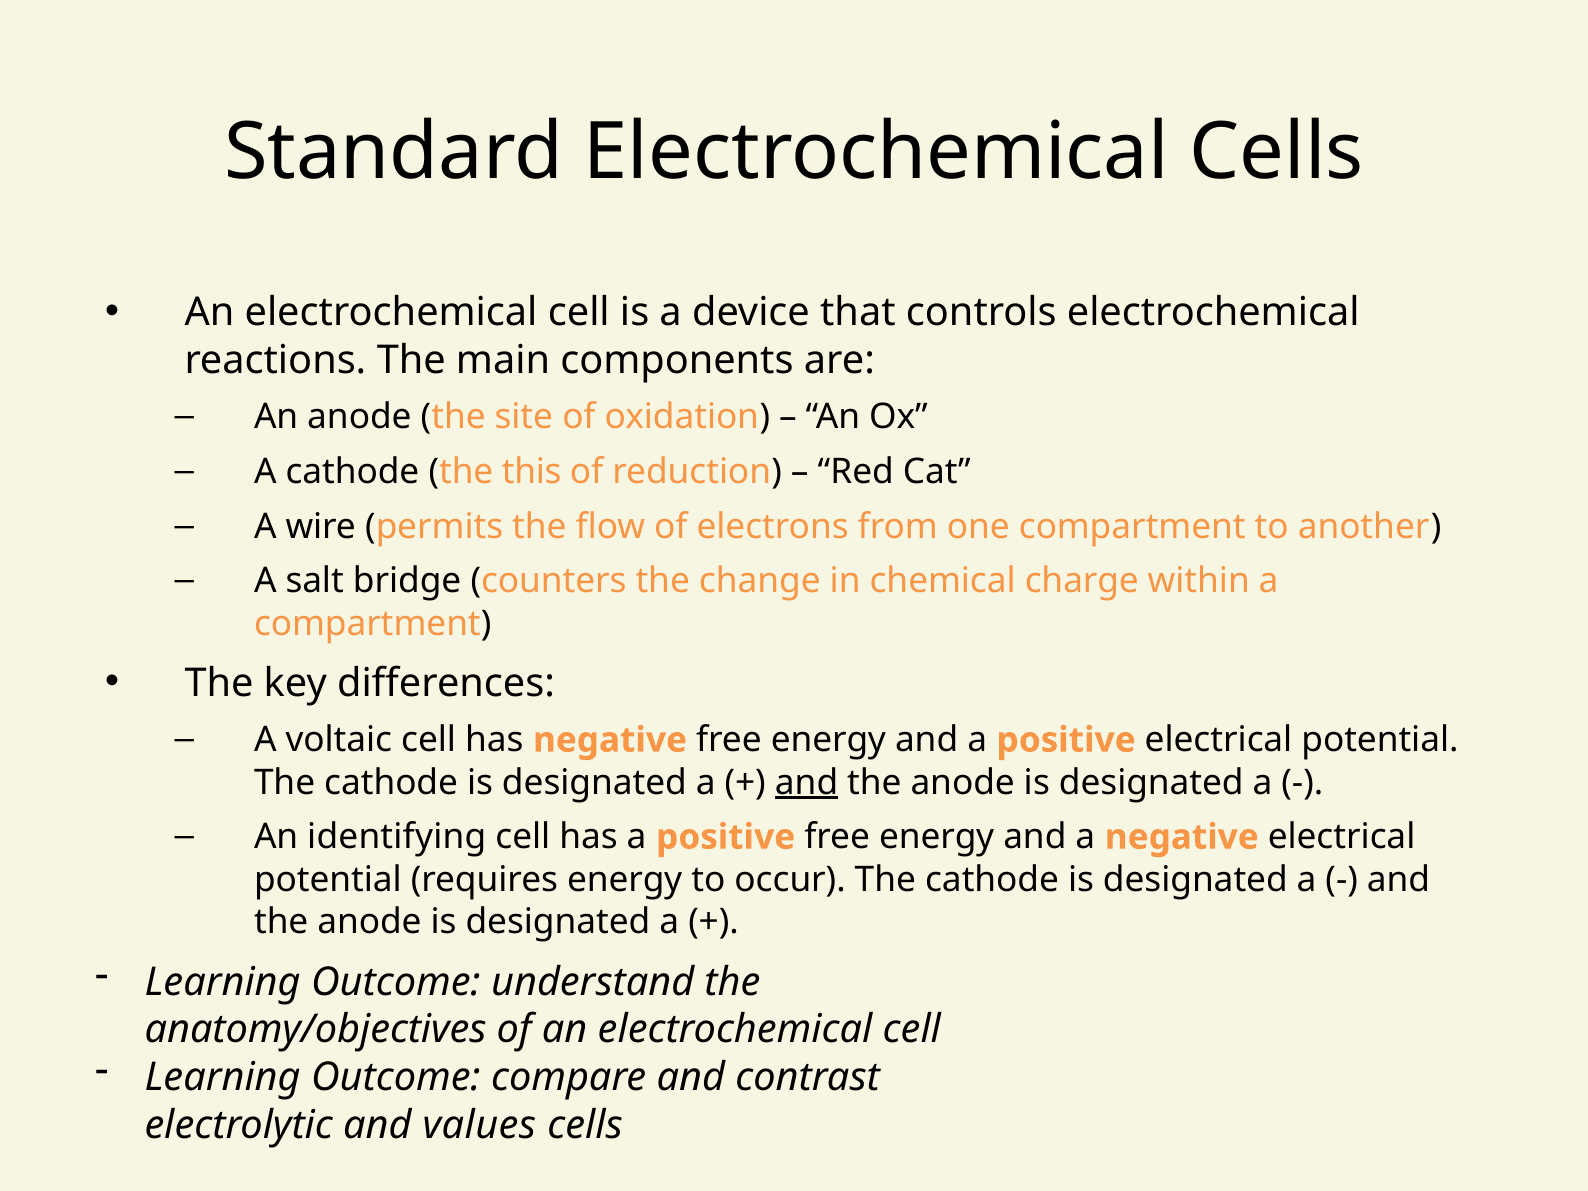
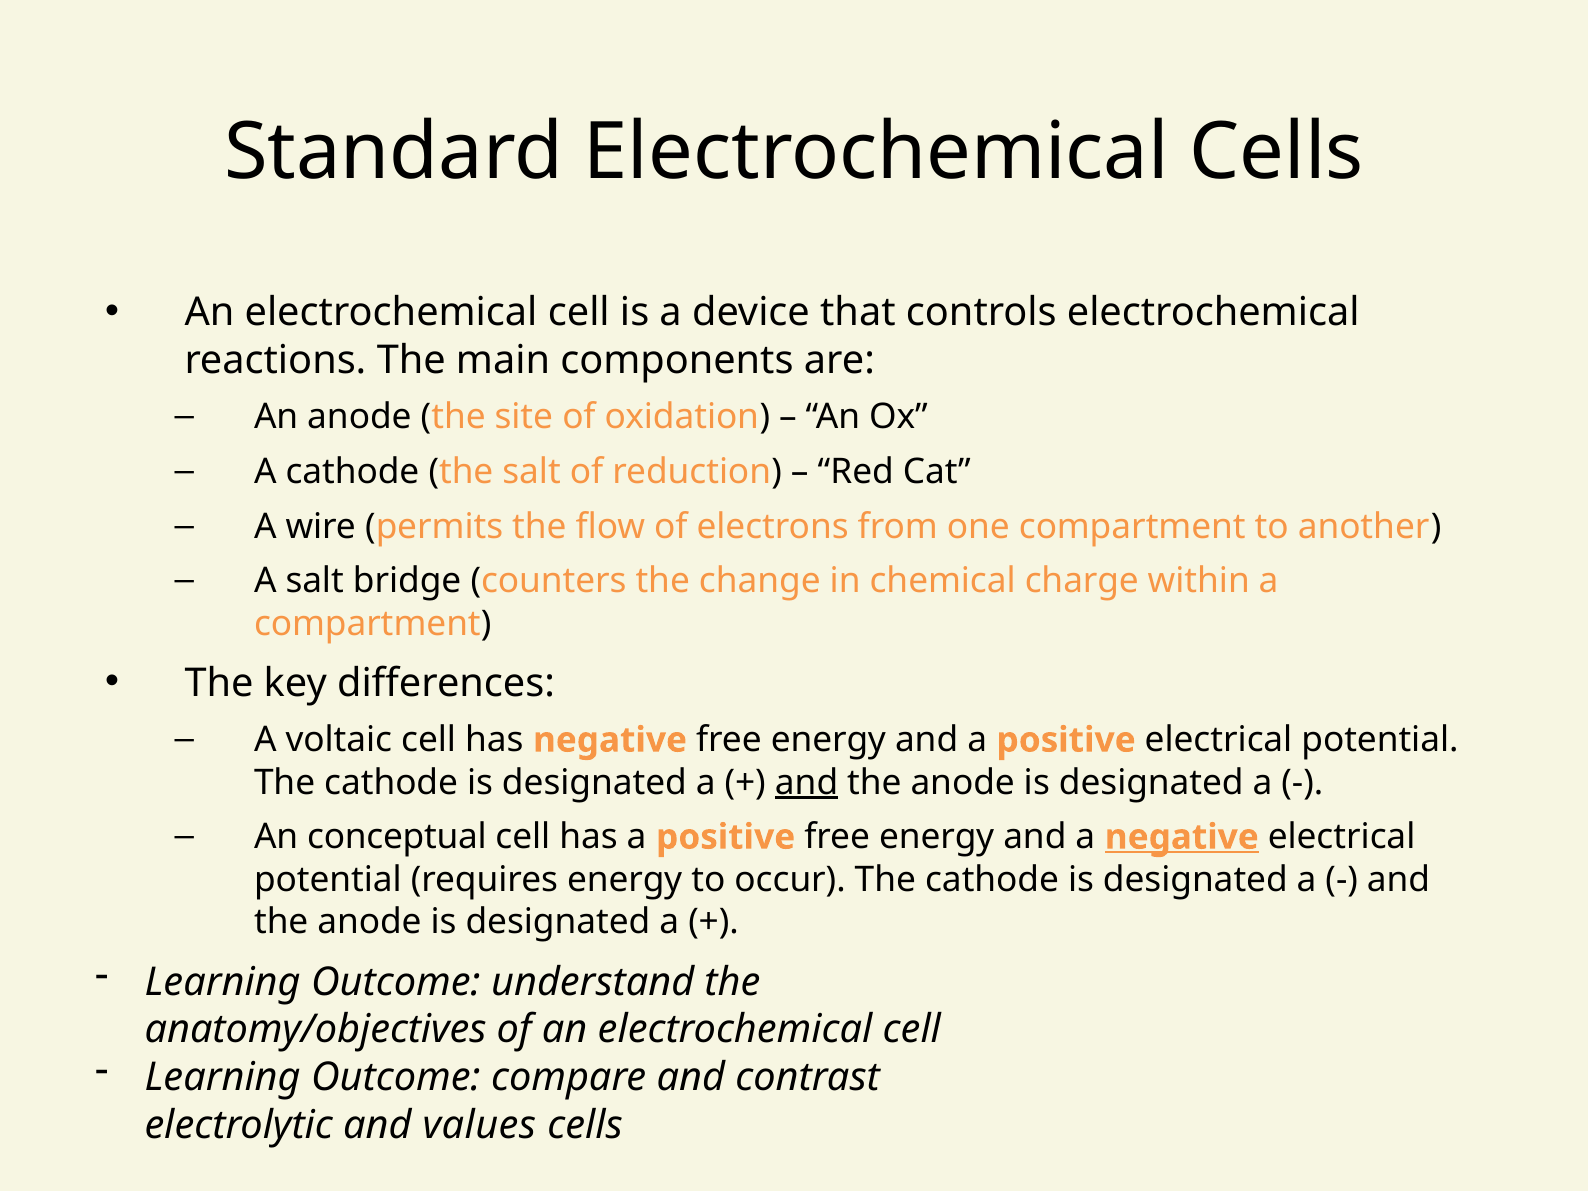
the this: this -> salt (532, 472)
identifying: identifying -> conceptual (397, 837)
negative underline: none -> present (1182, 837)
